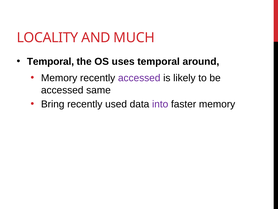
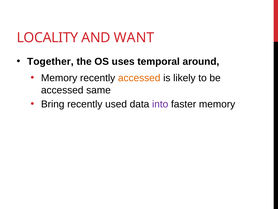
MUCH: MUCH -> WANT (134, 38)
Temporal: Temporal -> Together (50, 61)
accessed colour: purple -> orange (139, 78)
